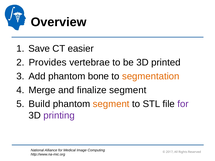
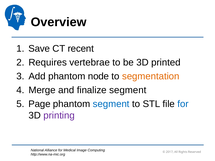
easier: easier -> recent (81, 49)
Provides: Provides -> Requires (48, 63)
bone: bone -> node (98, 76)
Build: Build -> Page (39, 104)
segment colour: orange -> blue (111, 104)
for colour: purple -> blue (183, 104)
